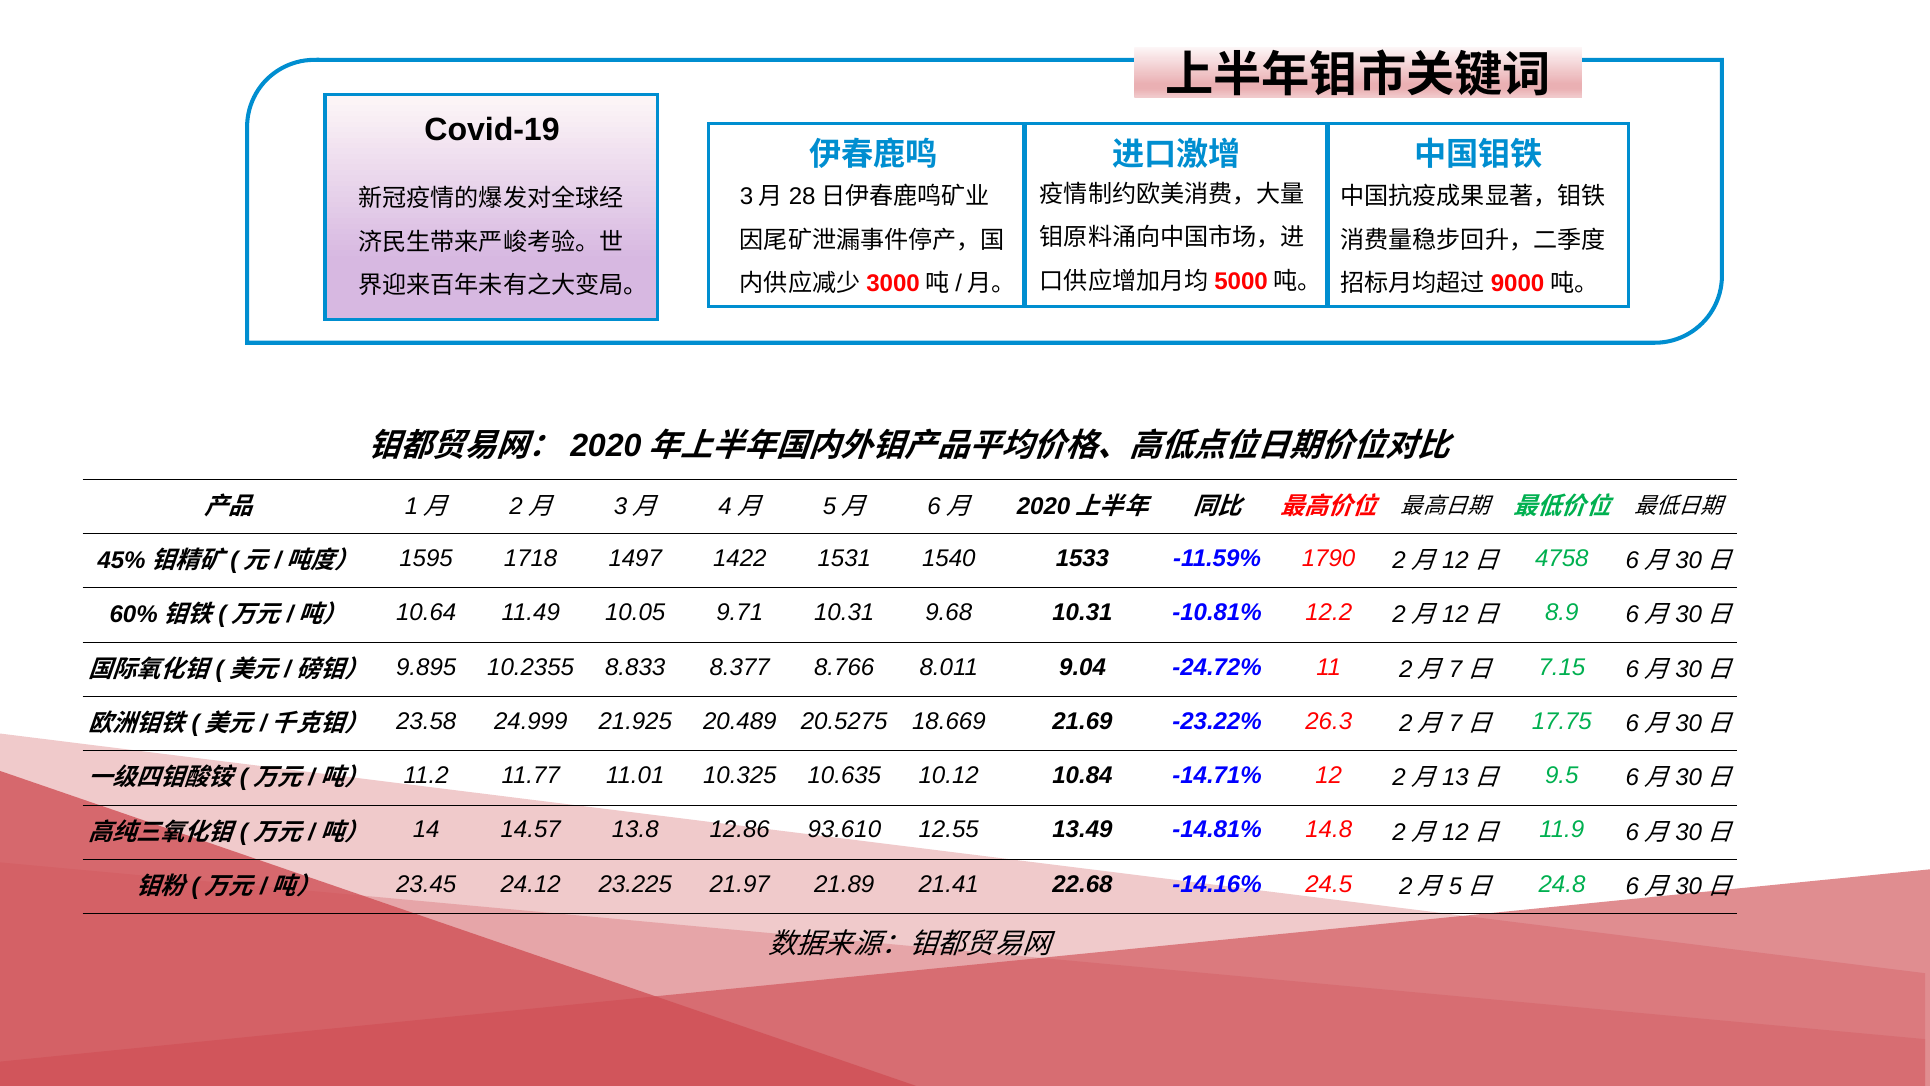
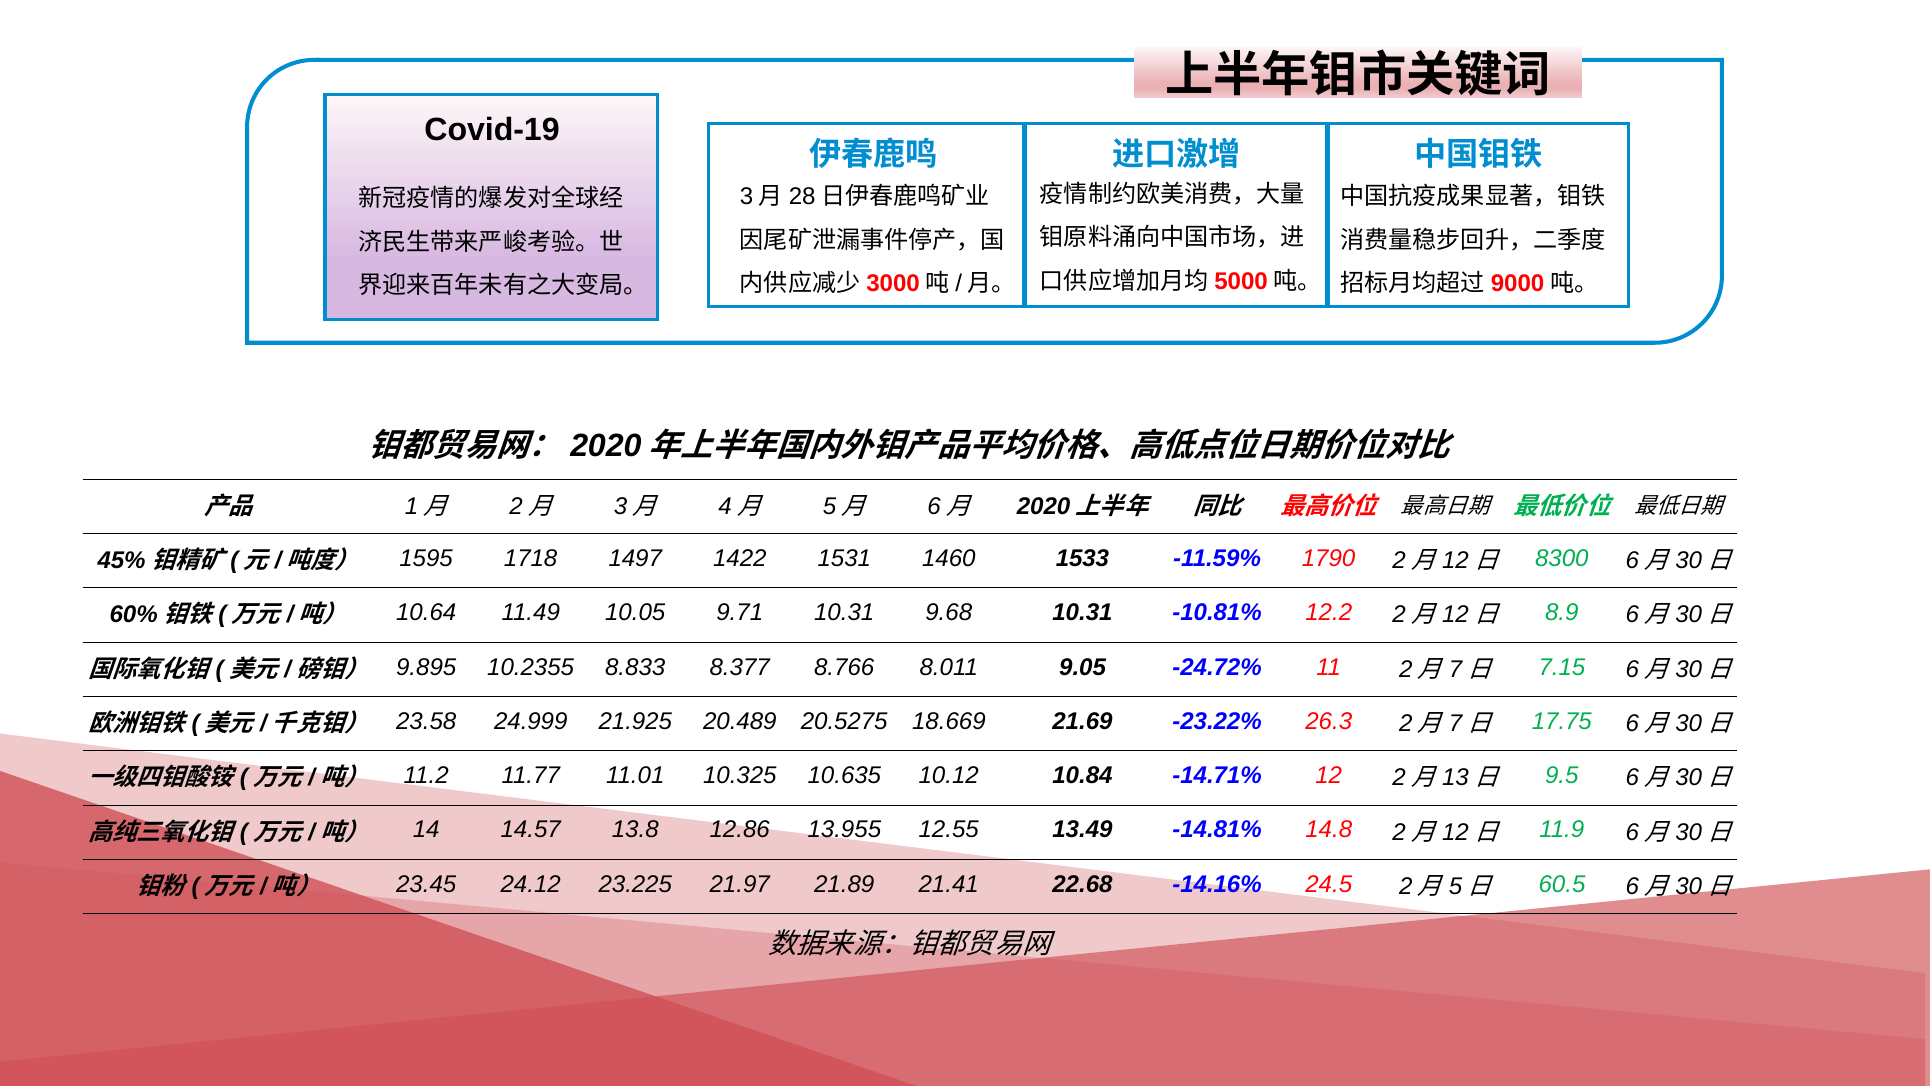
1540: 1540 -> 1460 (949, 558)
4758: 4758 -> 8300 (1562, 558)
9.04: 9.04 -> 9.05 (1083, 667)
93.610: 93.610 -> 13.955 (844, 830)
24.8: 24.8 -> 60.5 (1562, 884)
